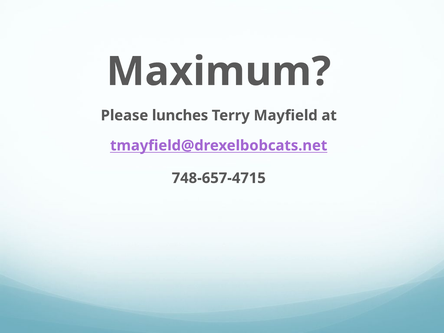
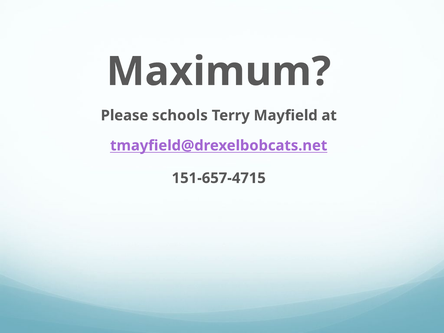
lunches: lunches -> schools (180, 115)
748-657-4715: 748-657-4715 -> 151-657-4715 (219, 178)
